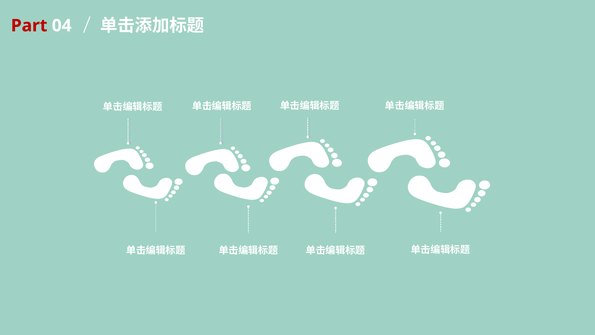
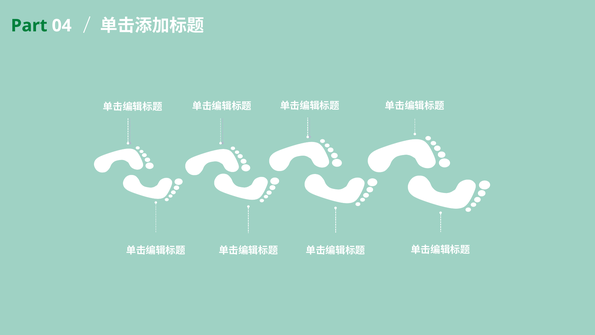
Part colour: red -> green (29, 26)
